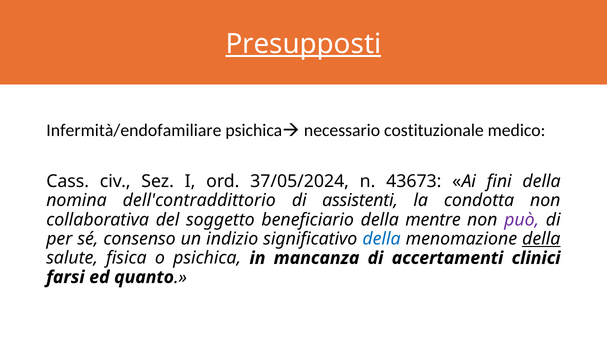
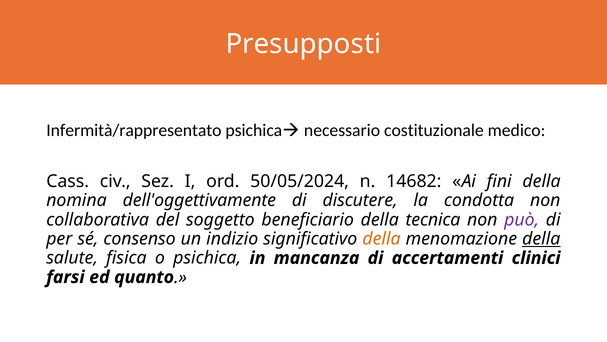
Presupposti underline: present -> none (303, 44)
Infermità/endofamiliare: Infermità/endofamiliare -> Infermità/rappresentato (134, 130)
37/05/2024: 37/05/2024 -> 50/05/2024 (300, 181)
43673: 43673 -> 14682 (414, 181)
dell'contraddittorio: dell'contraddittorio -> dell'oggettivamente (199, 200)
assistenti: assistenti -> discutere (360, 200)
mentre: mentre -> tecnica (433, 219)
della colour: blue -> orange (382, 238)
